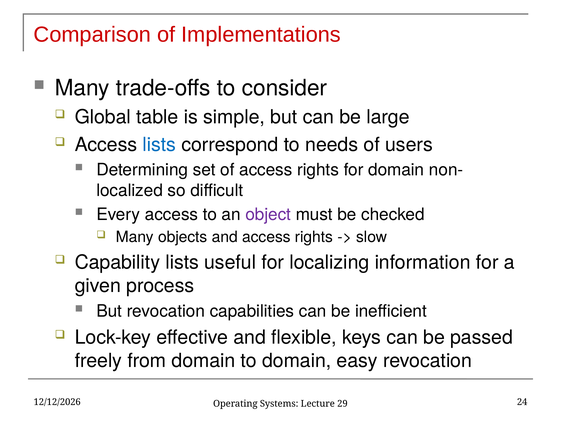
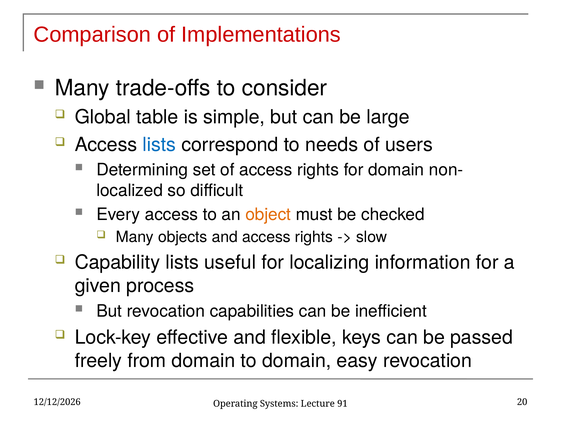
object colour: purple -> orange (268, 214)
24: 24 -> 20 (522, 402)
29: 29 -> 91 (342, 404)
